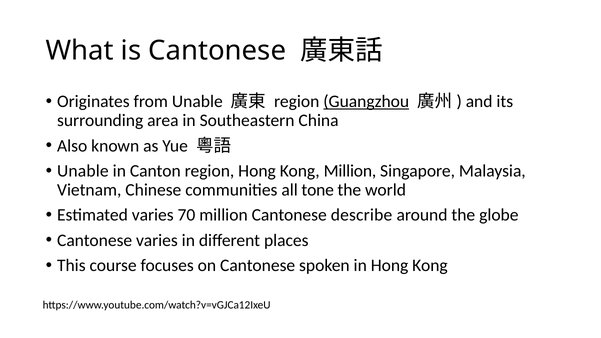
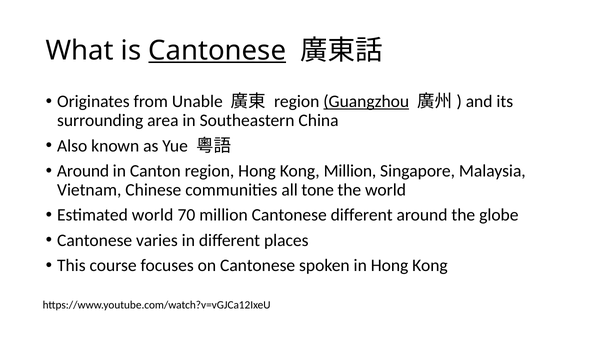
Cantonese underline: none -> present (217, 50)
Unable: Unable -> Around (83, 171)
Estimated varies: varies -> world (153, 215)
Cantonese describe: describe -> different (362, 215)
